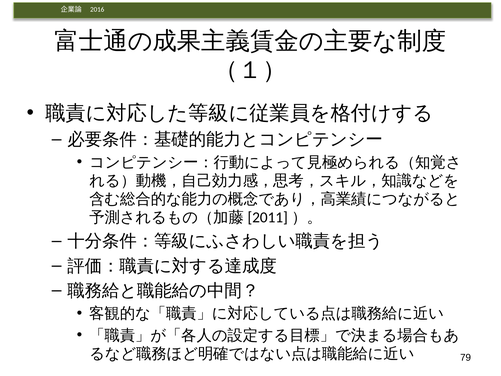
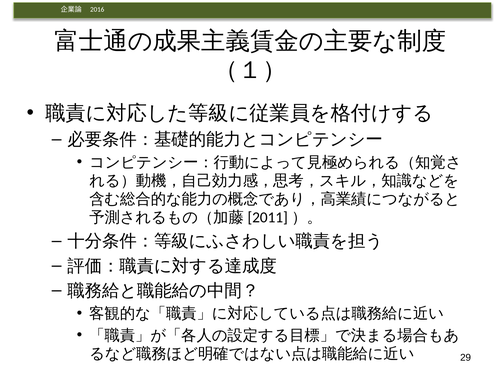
79: 79 -> 29 (466, 357)
